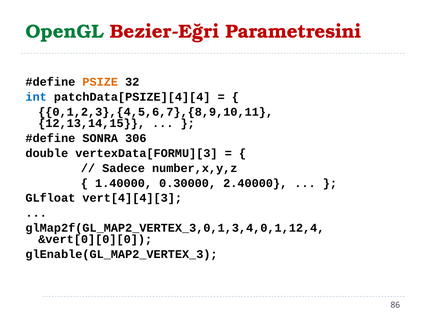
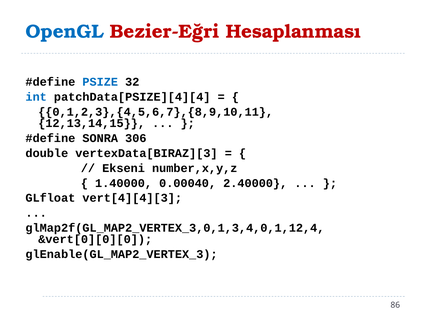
OpenGL colour: green -> blue (65, 31)
Parametresini: Parametresini -> Hesaplanması (293, 31)
PSIZE colour: orange -> blue (100, 82)
vertexData[FORMU][3: vertexData[FORMU][3 -> vertexData[BIRAZ][3 (146, 153)
Sadece: Sadece -> Ekseni (124, 168)
0.30000: 0.30000 -> 0.00040 (188, 183)
